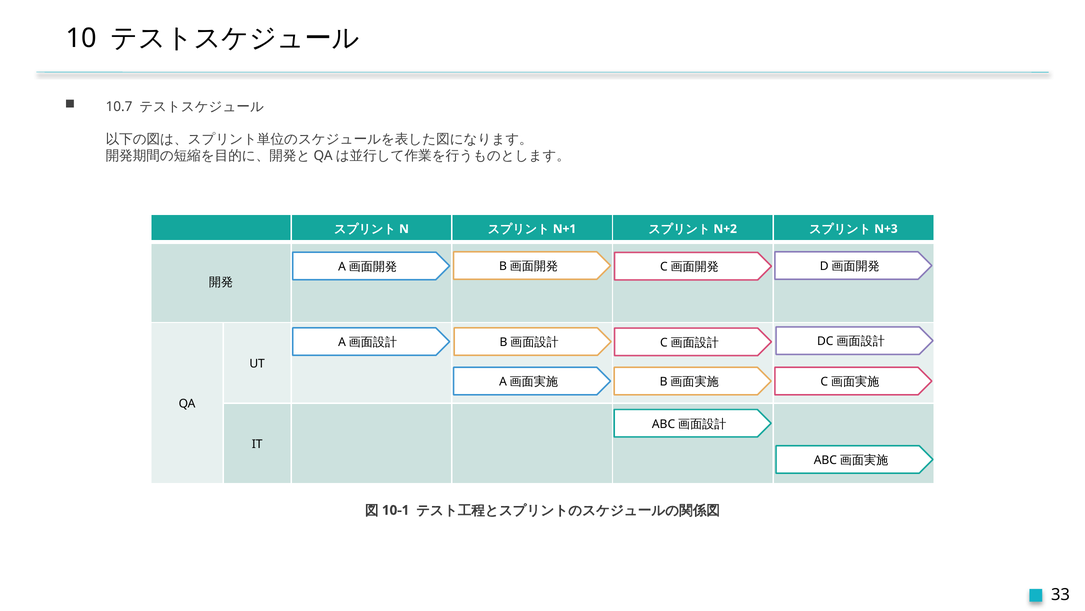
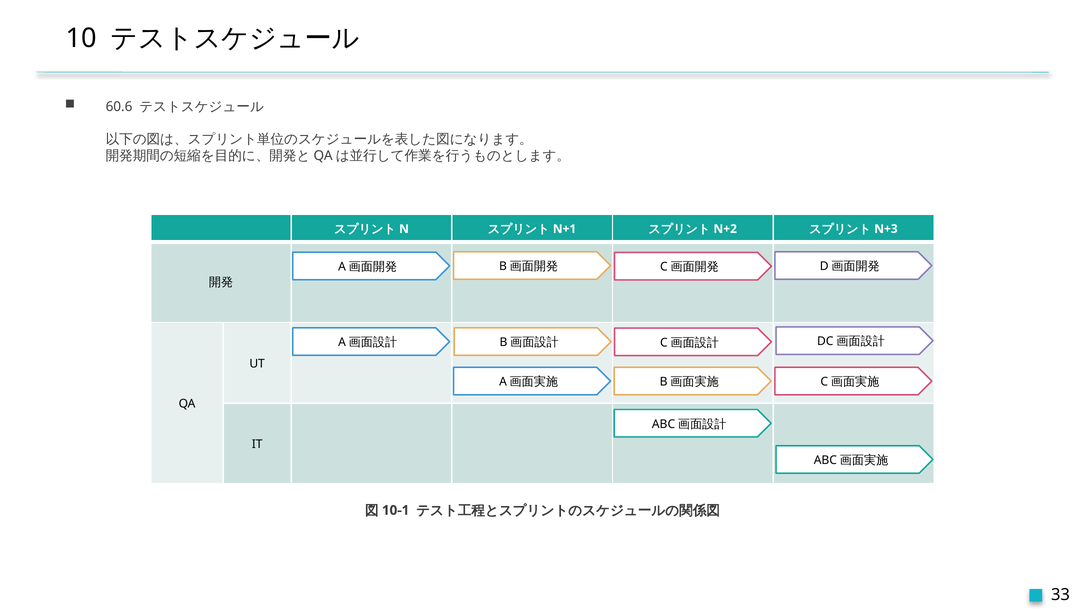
10.7: 10.7 -> 60.6 (119, 106)
